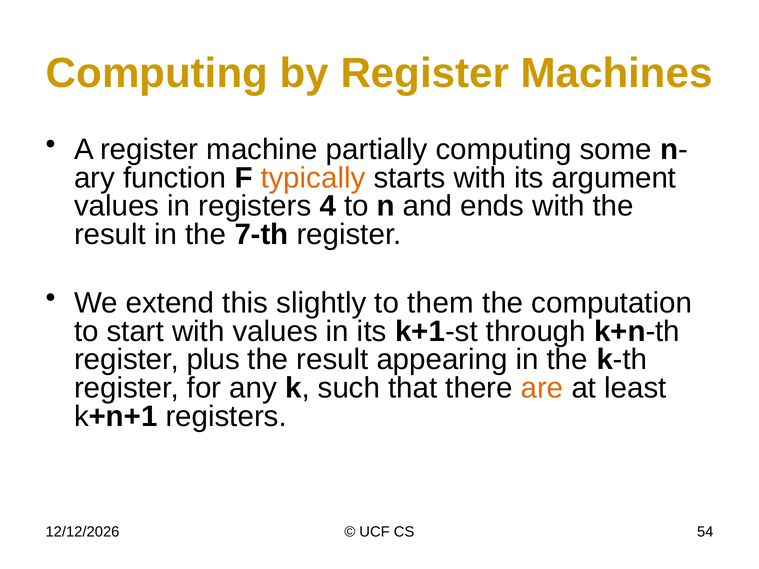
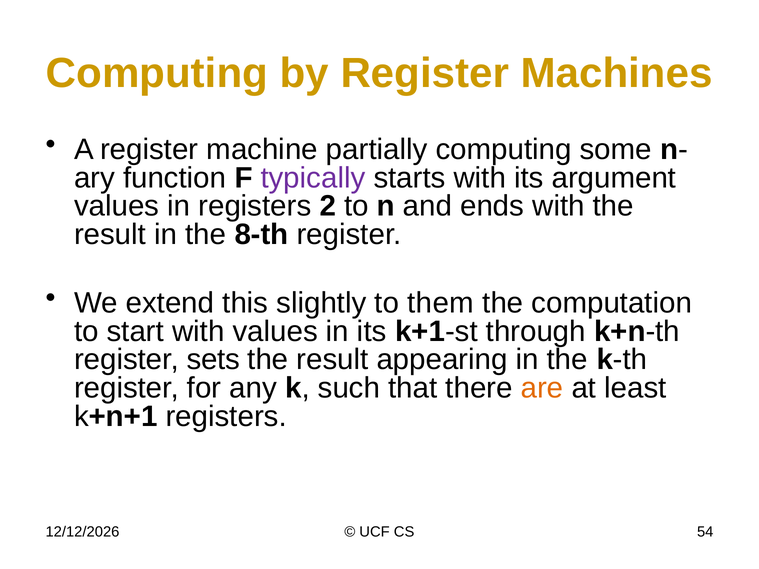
typically colour: orange -> purple (313, 178)
4: 4 -> 2 (328, 206)
7-th: 7-th -> 8-th (262, 235)
plus: plus -> sets (213, 360)
